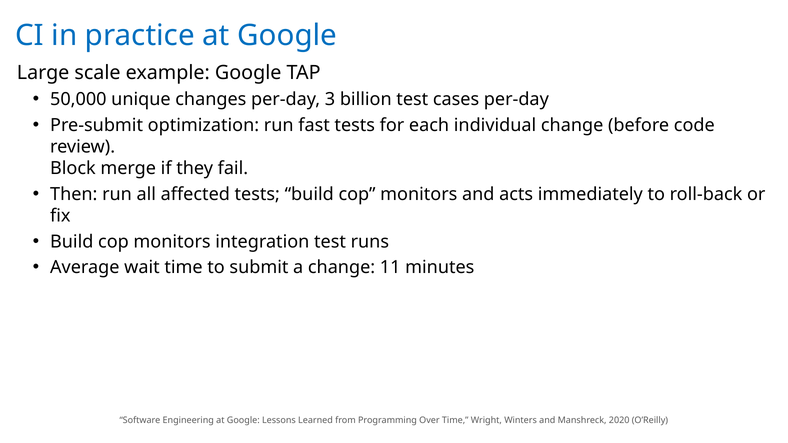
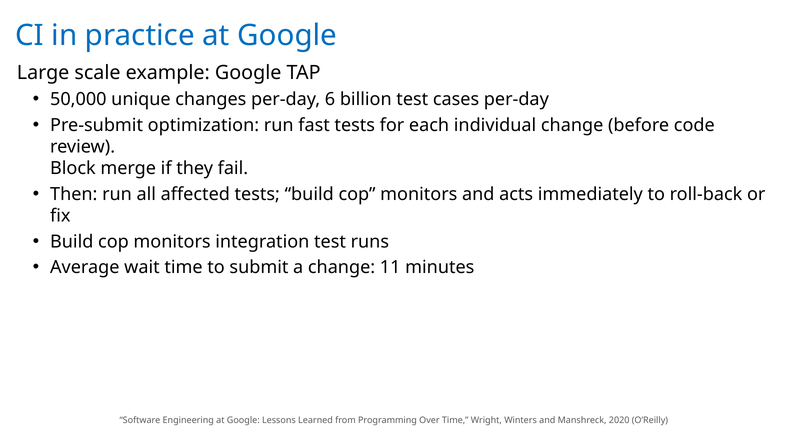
3: 3 -> 6 (330, 99)
